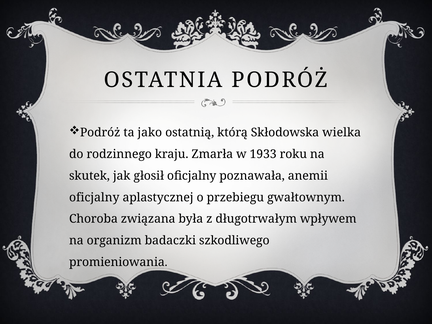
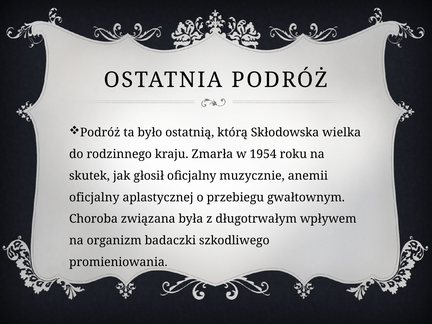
jako: jako -> było (150, 133)
1933: 1933 -> 1954 (263, 154)
poznawała: poznawała -> muzycznie (252, 176)
